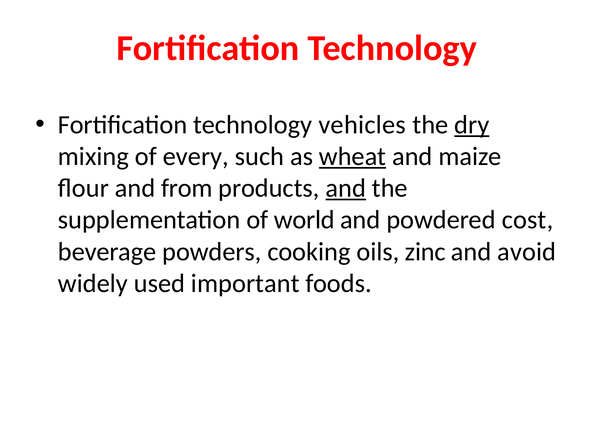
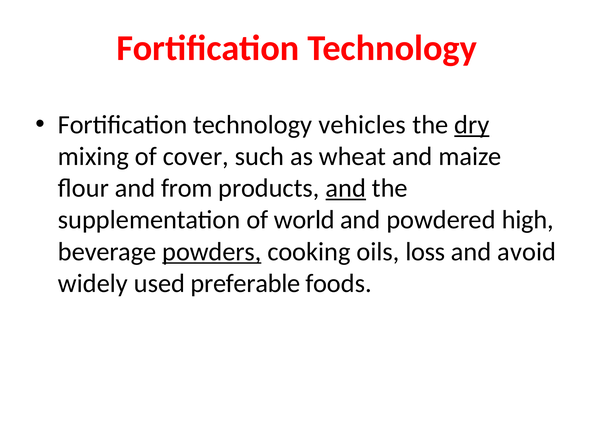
every: every -> cover (196, 156)
wheat underline: present -> none (353, 156)
cost: cost -> high (528, 220)
powders underline: none -> present (212, 251)
zinc: zinc -> loss (425, 251)
important: important -> preferable (245, 283)
